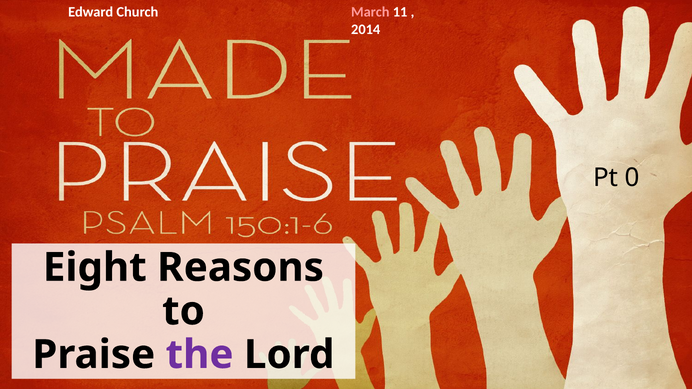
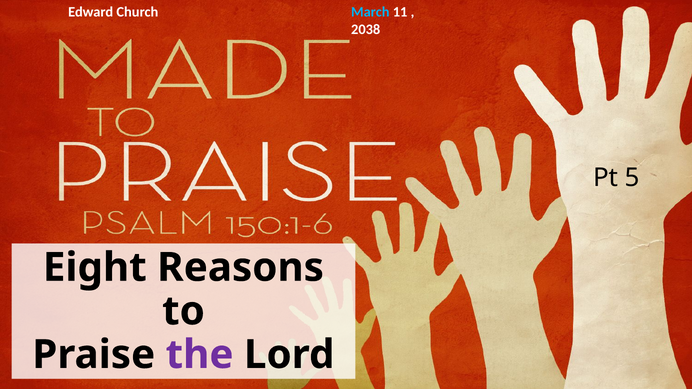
March colour: pink -> light blue (370, 12)
2014: 2014 -> 2038 (366, 30)
0: 0 -> 5 (632, 178)
